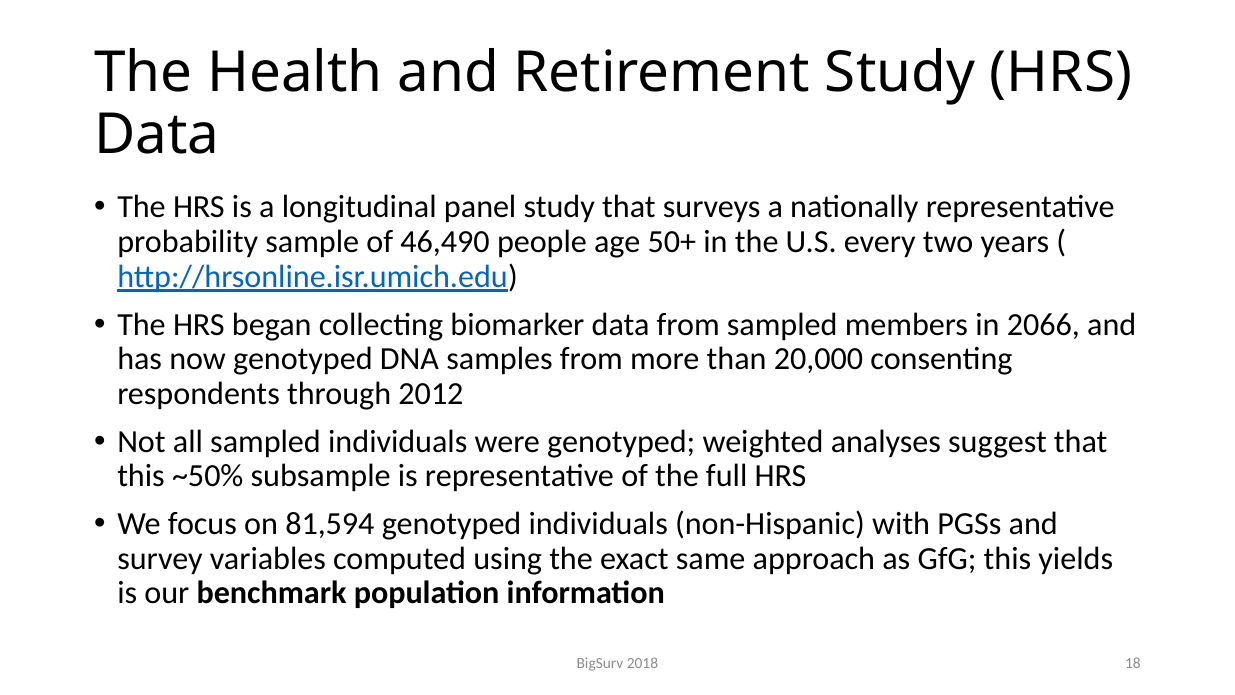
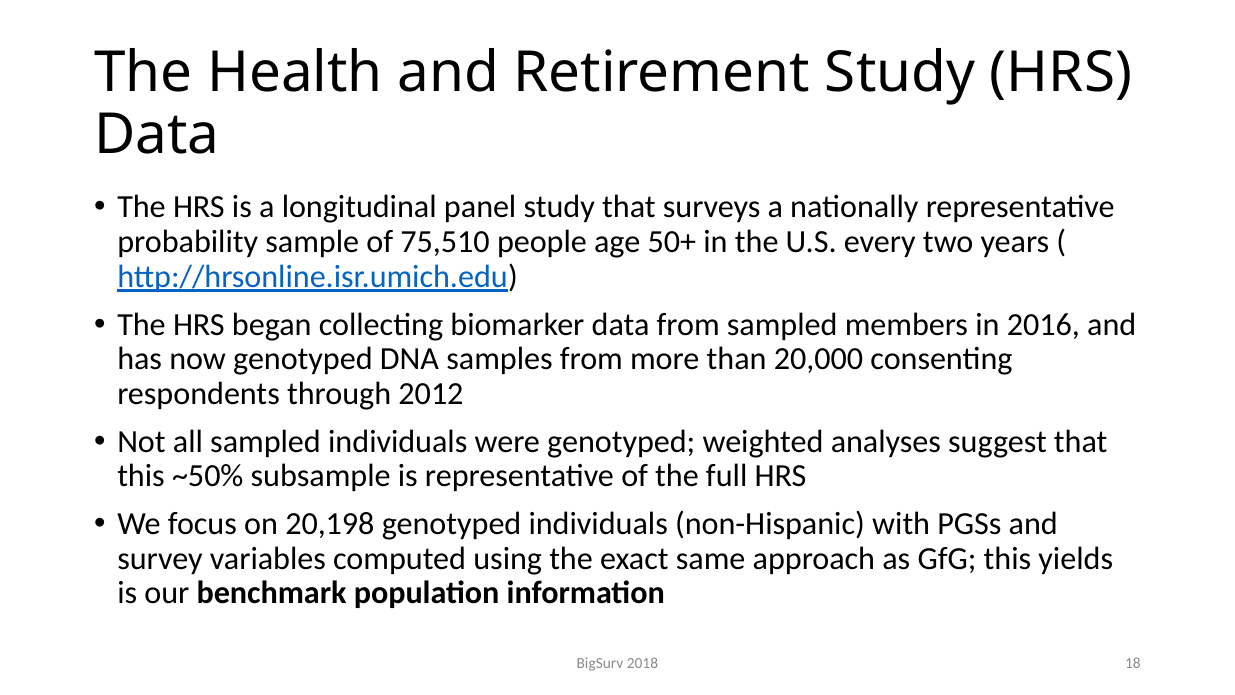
46,490: 46,490 -> 75,510 (445, 241)
2066: 2066 -> 2016 (1043, 324)
81,594: 81,594 -> 20,198 (330, 524)
